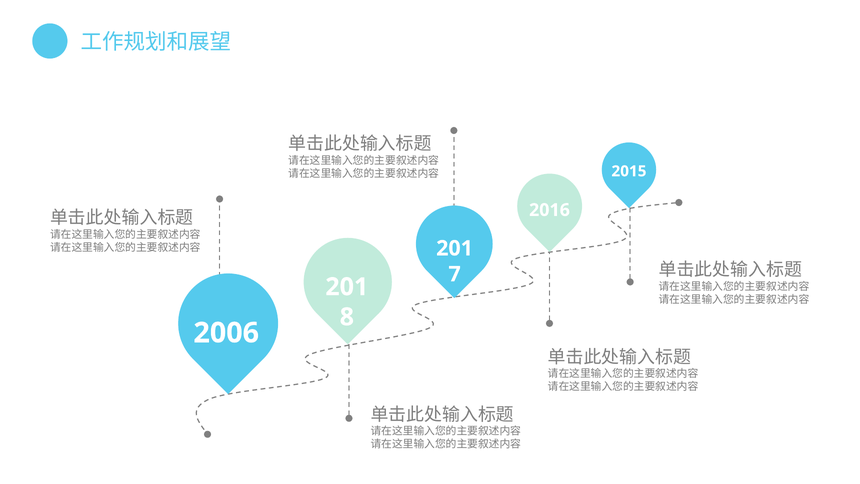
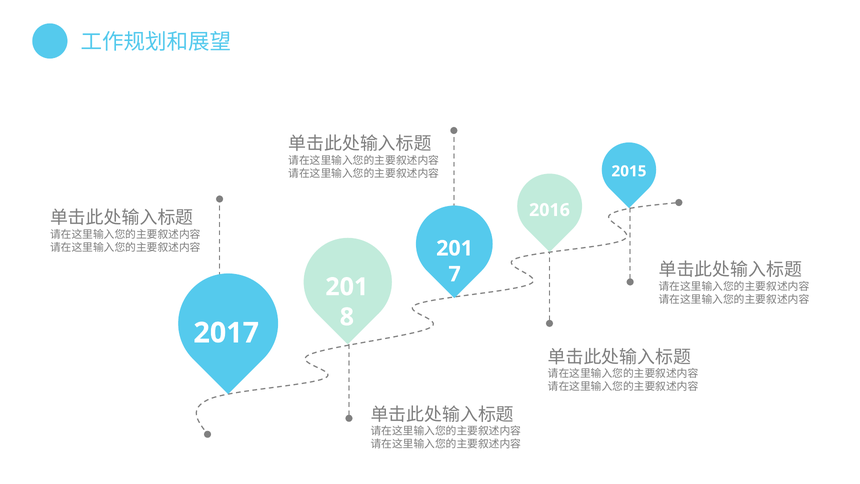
2006: 2006 -> 2017 (226, 333)
